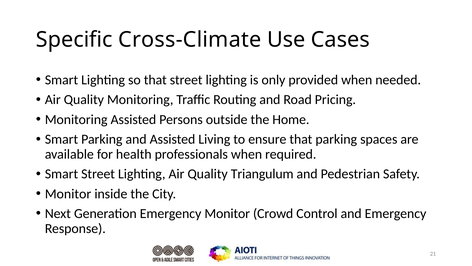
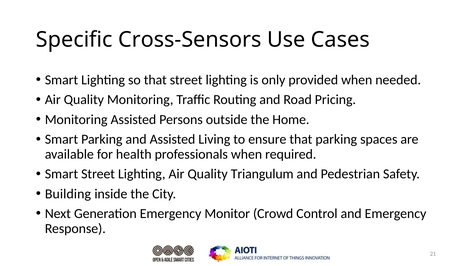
Cross-Climate: Cross-Climate -> Cross-Sensors (190, 40)
Monitor: Monitor -> Building (68, 193)
